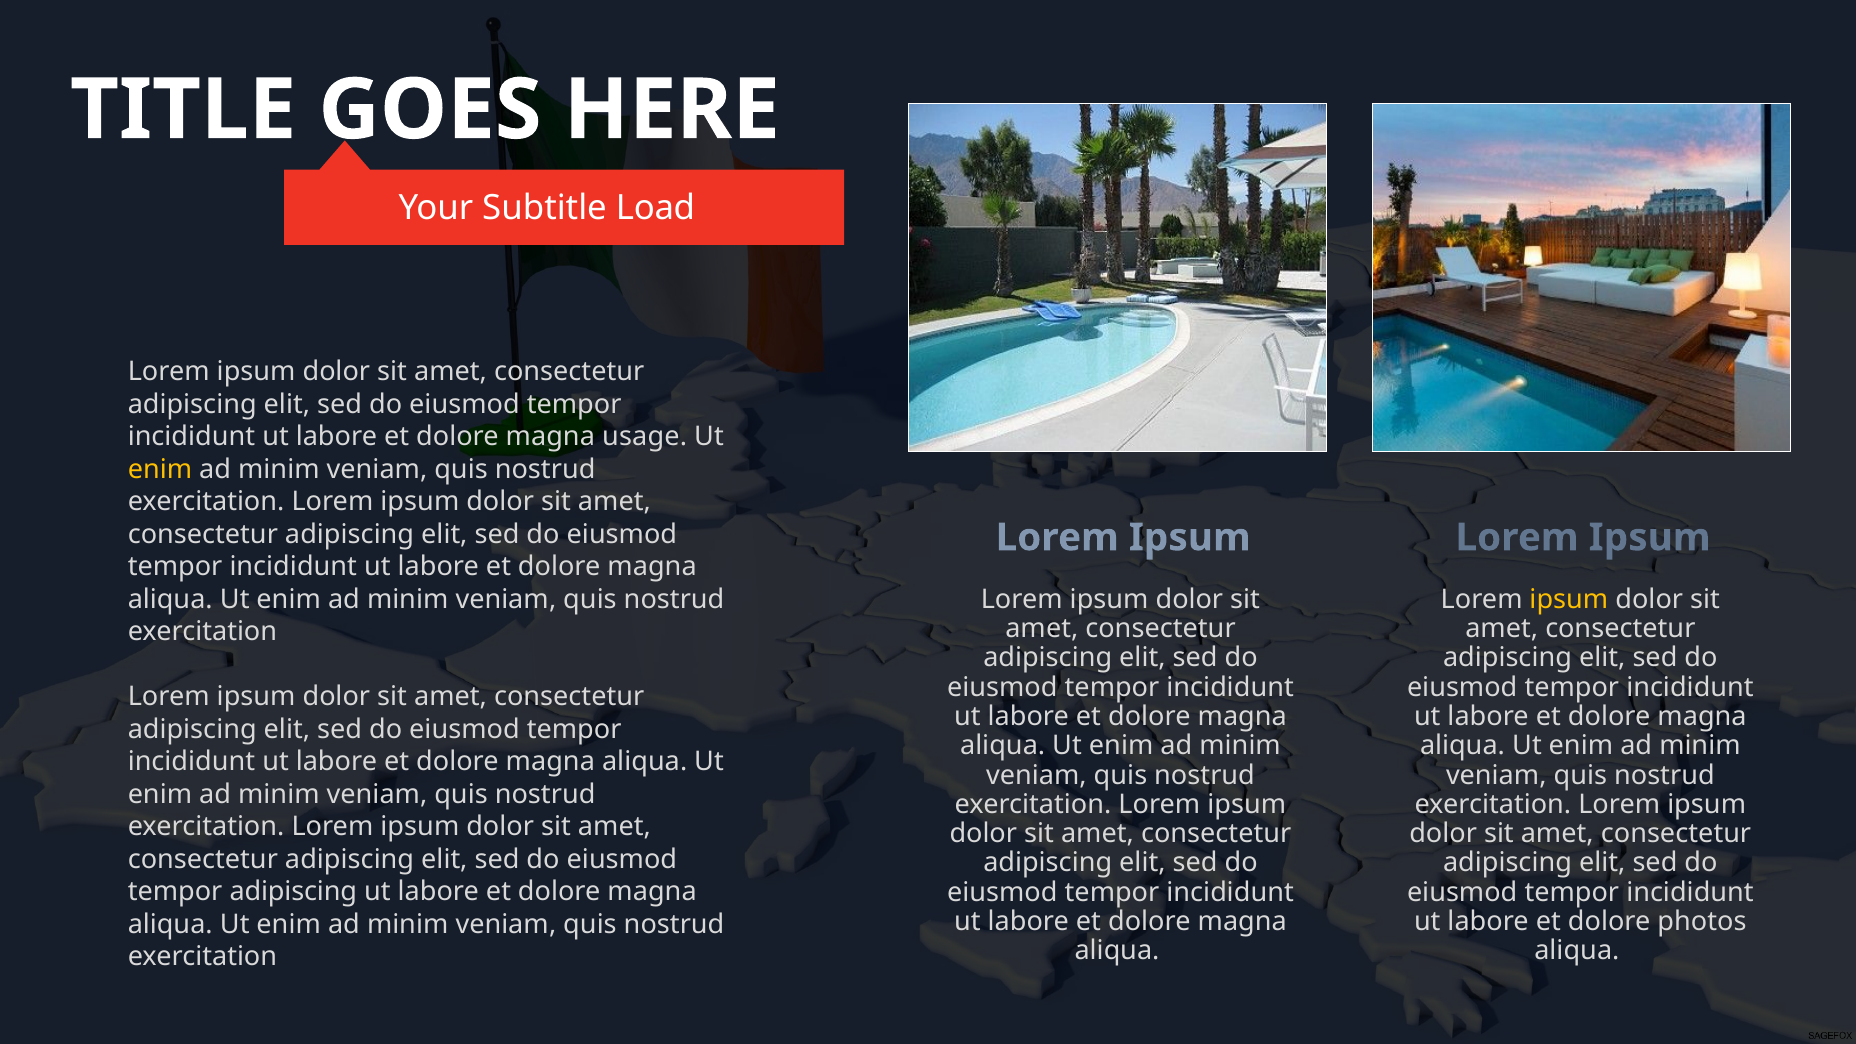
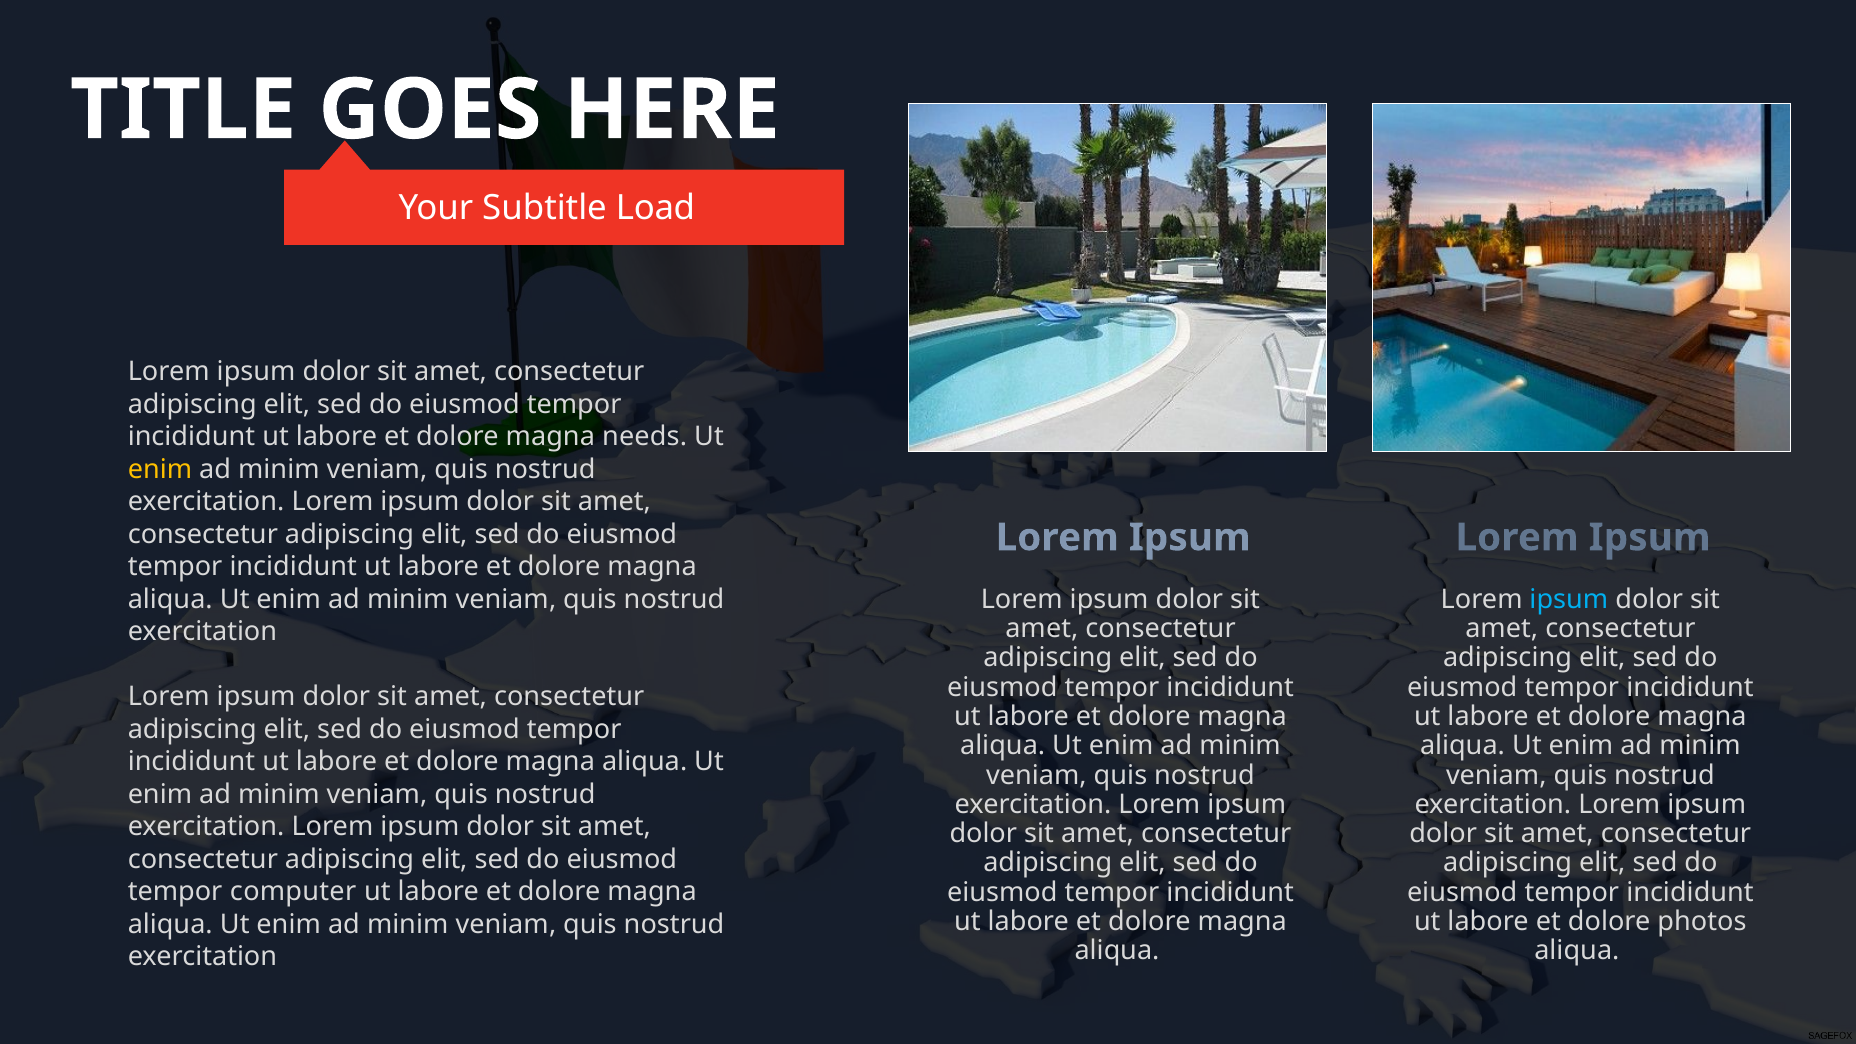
usage: usage -> needs (645, 437)
ipsum colour: yellow -> light blue (1569, 599)
tempor adipiscing: adipiscing -> computer (293, 892)
